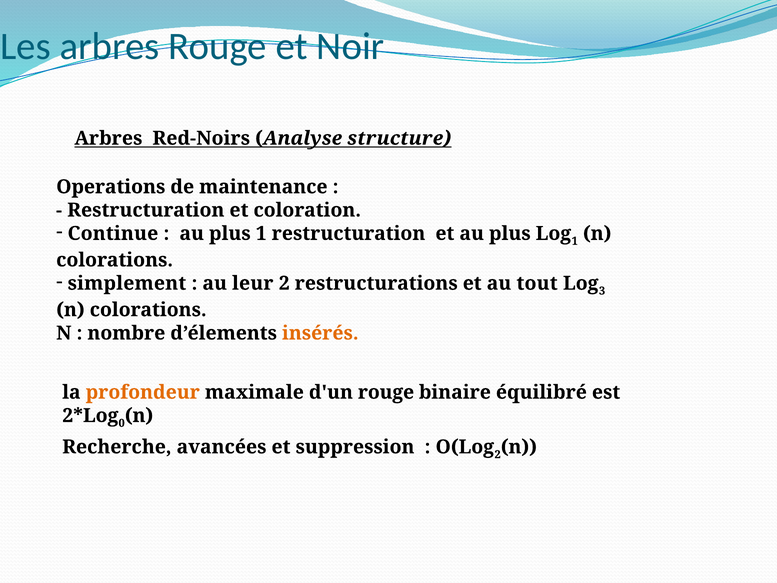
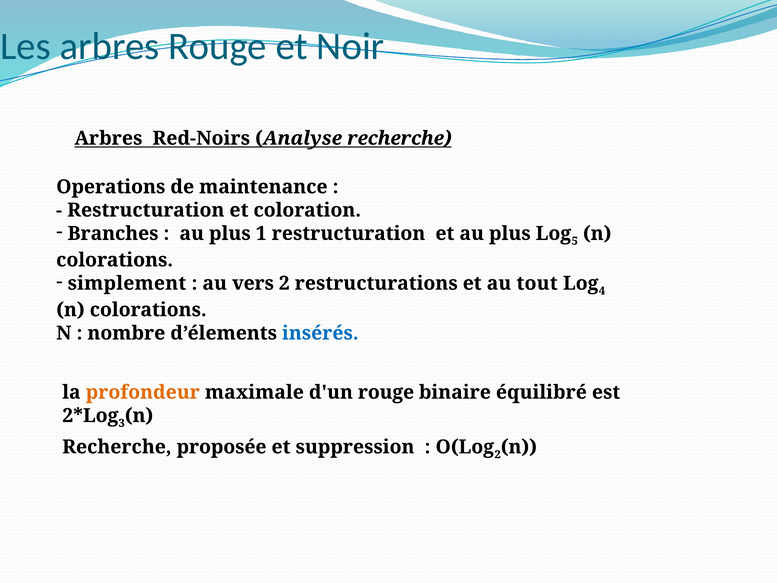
Analyse structure: structure -> recherche (399, 138)
Continue: Continue -> Branches (113, 233)
1: 1 -> 5 (575, 241)
leur: leur -> vers (253, 283)
3: 3 -> 4 (602, 291)
insérés colour: orange -> blue (320, 333)
0: 0 -> 3 (122, 423)
avancées: avancées -> proposée (222, 447)
